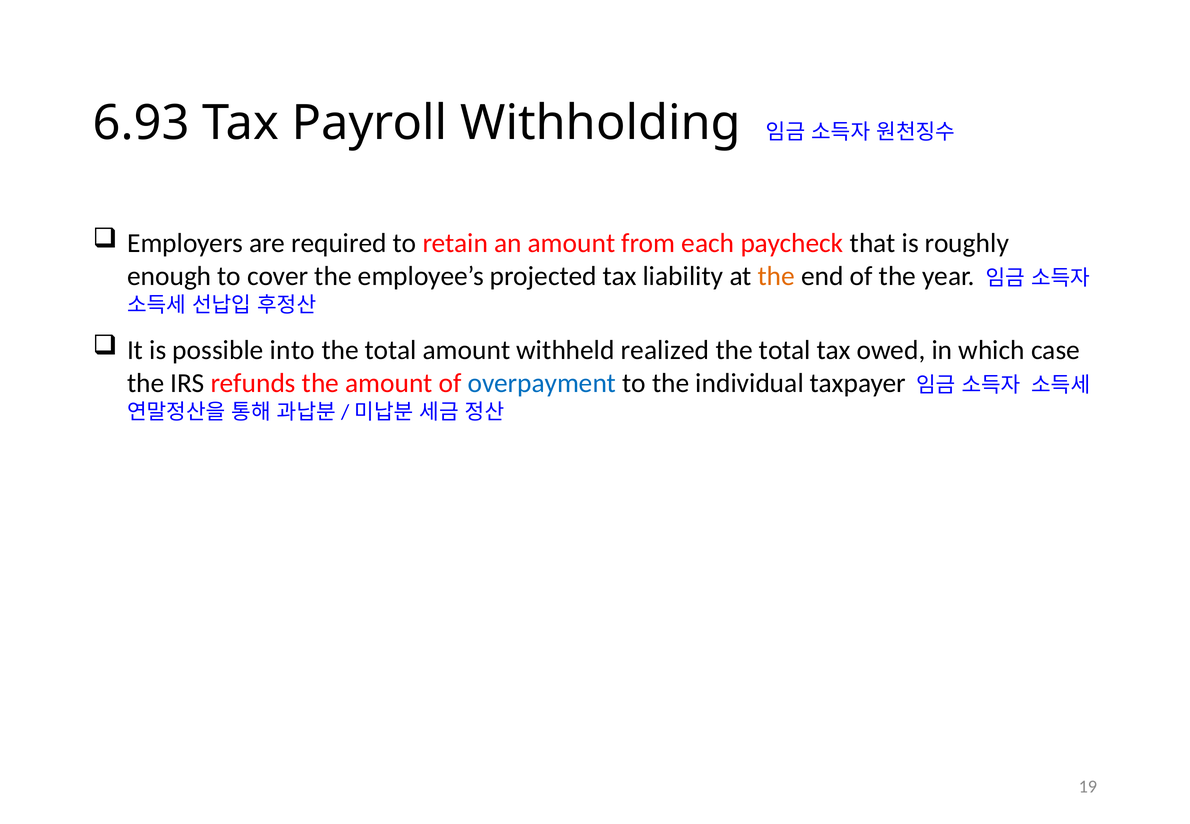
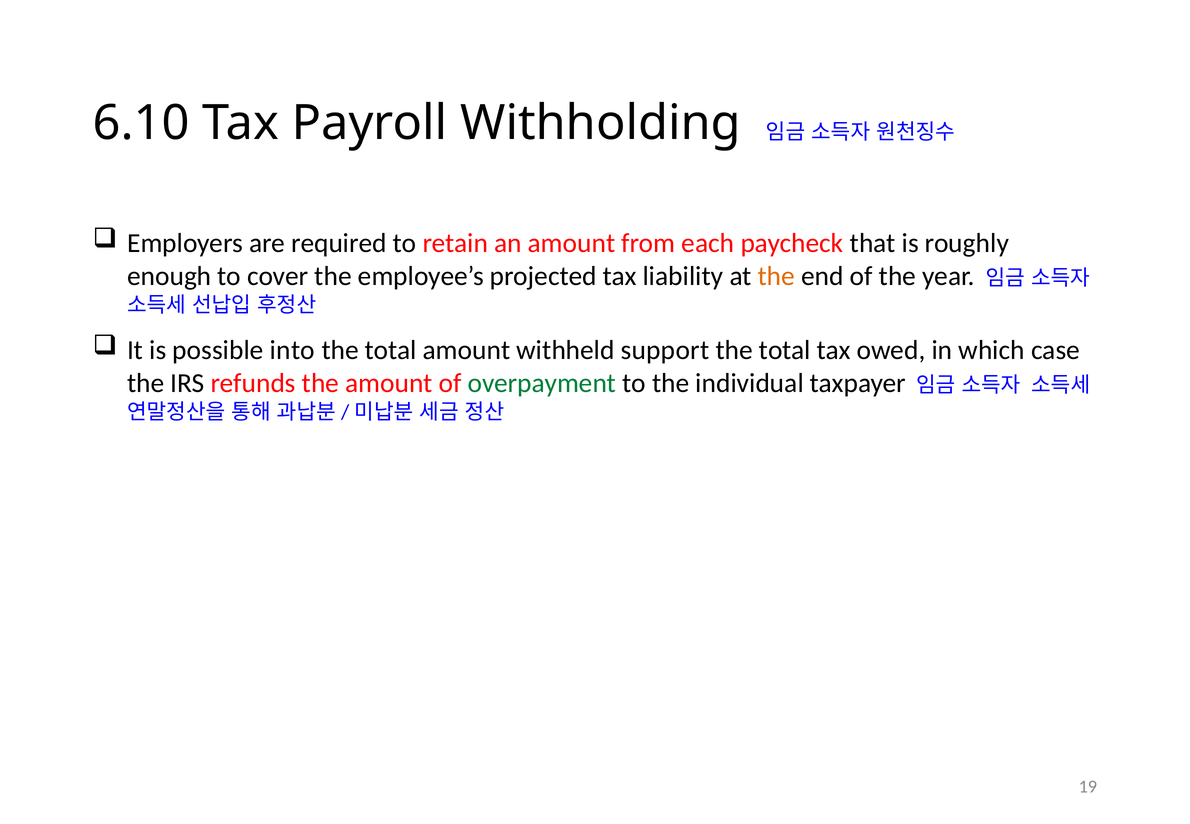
6.93: 6.93 -> 6.10 (141, 123)
realized: realized -> support (665, 350)
overpayment colour: blue -> green (542, 383)
